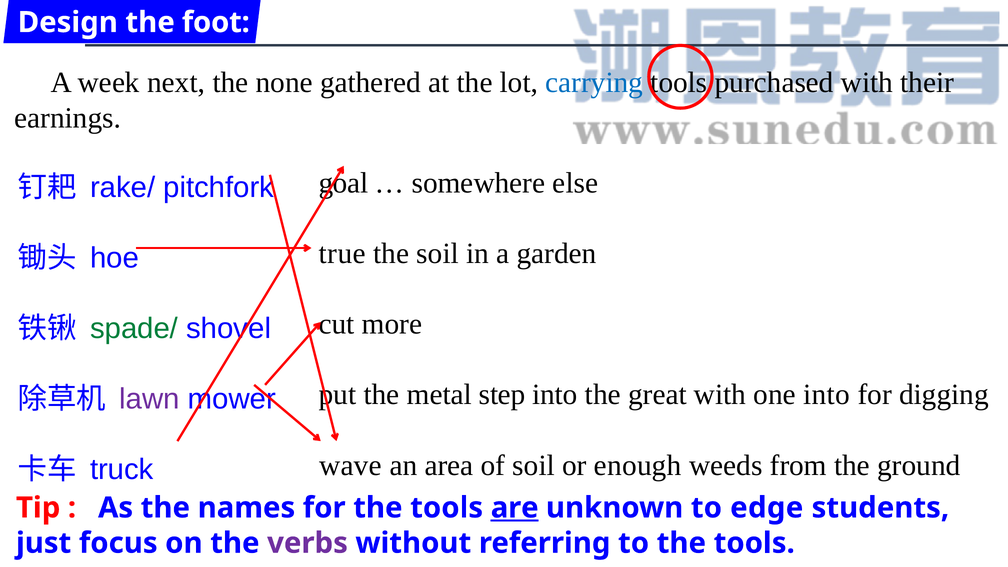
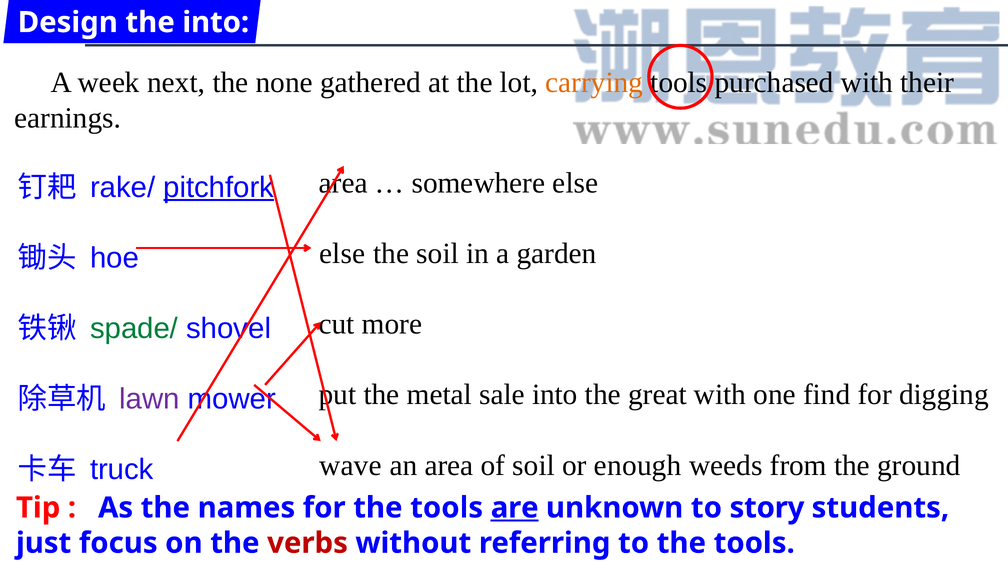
the foot: foot -> into (216, 22)
carrying colour: blue -> orange (594, 83)
goal: goal -> area (343, 183)
pitchfork underline: none -> present (219, 187)
true: true -> else (342, 254)
step: step -> sale (502, 395)
one into: into -> find (827, 395)
edge: edge -> story (767, 508)
verbs colour: purple -> red (308, 543)
